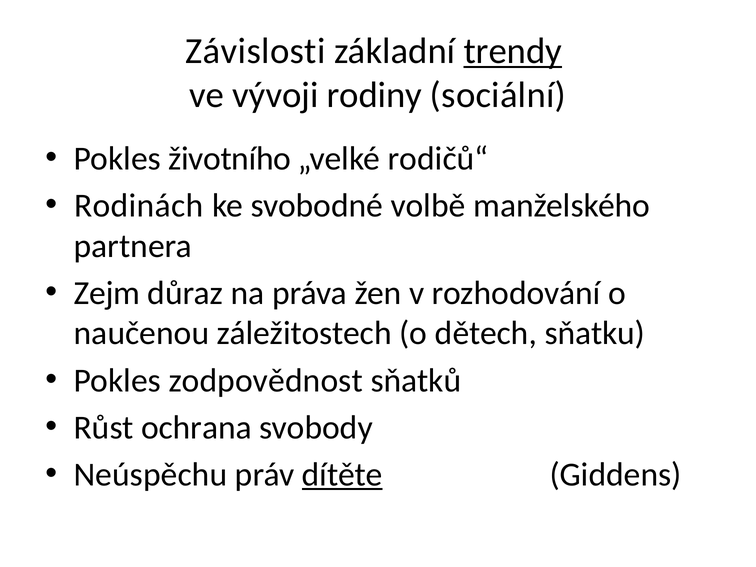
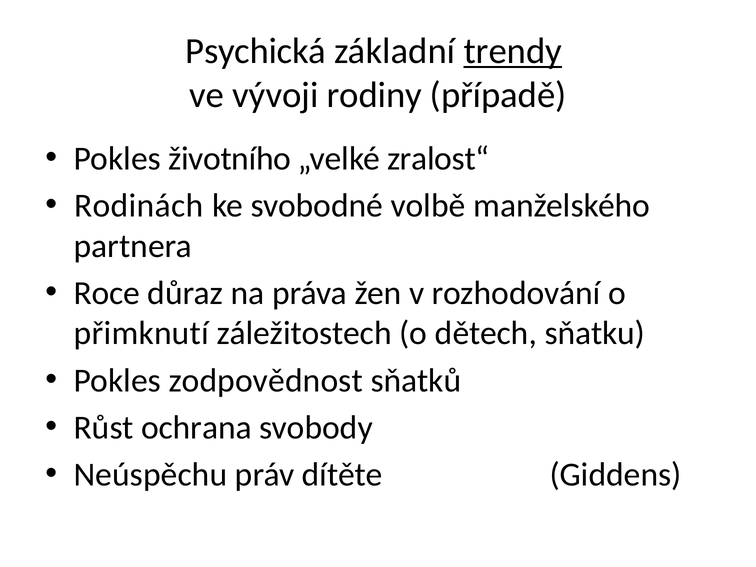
Závislosti: Závislosti -> Psychická (256, 51)
sociální: sociální -> případě (498, 95)
rodičů“: rodičů“ -> zralost“ (438, 159)
Zejm: Zejm -> Roce (107, 293)
naučenou: naučenou -> přimknutí (141, 333)
dítěte underline: present -> none (342, 475)
